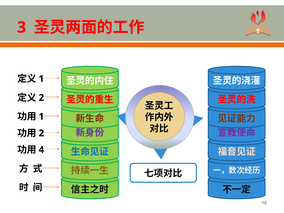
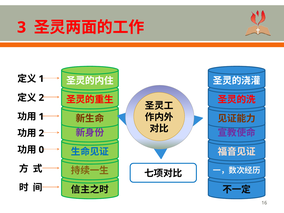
4: 4 -> 0 (41, 150)
